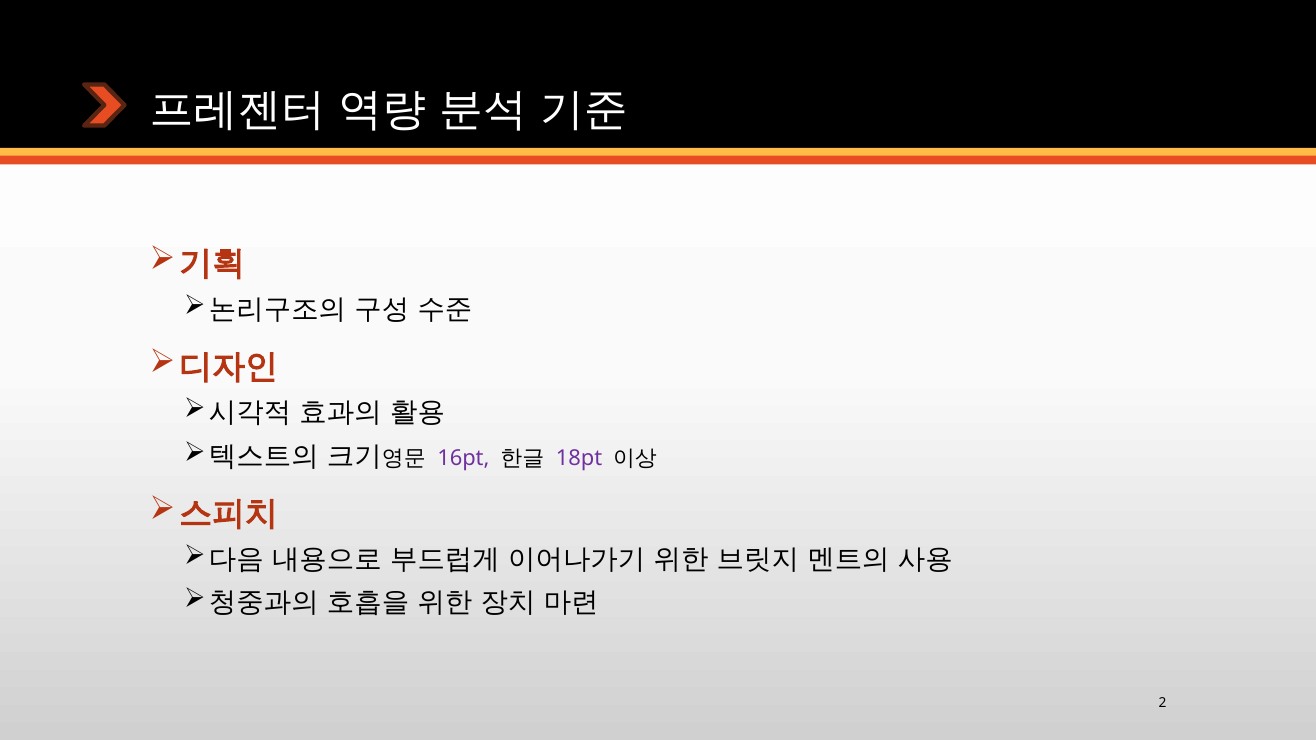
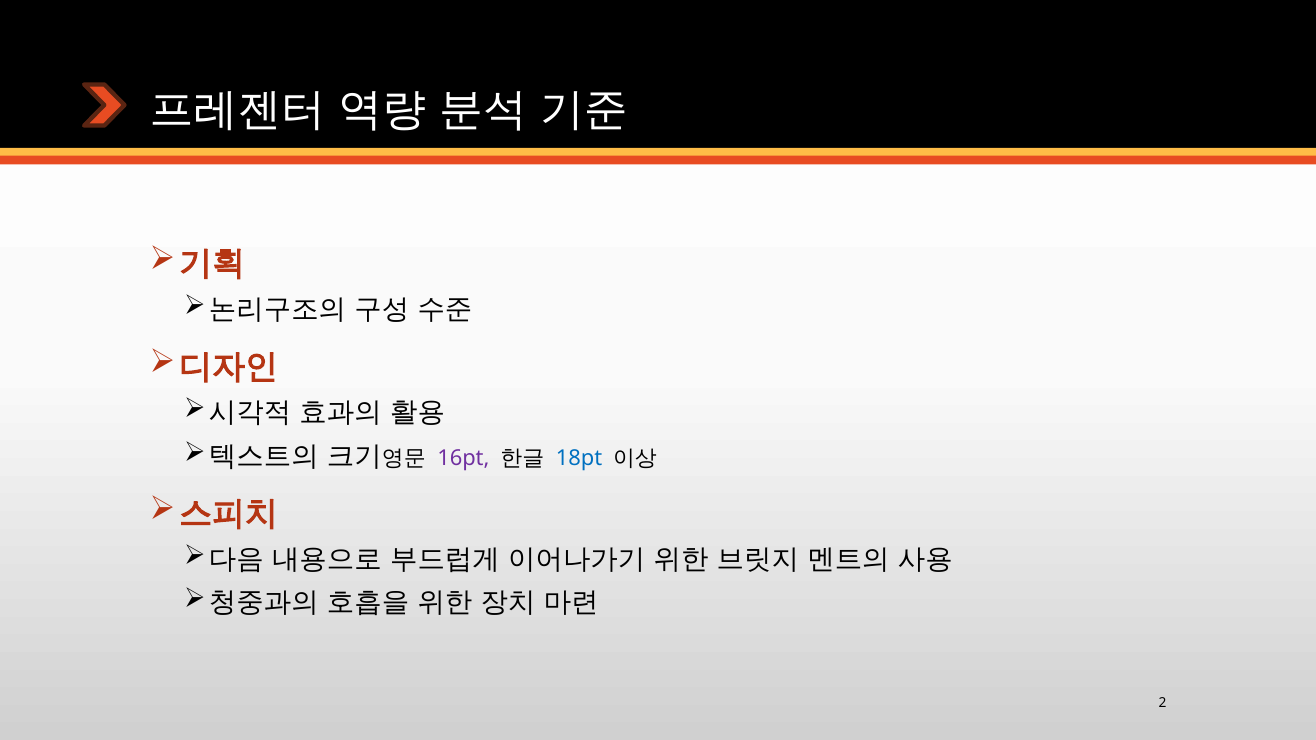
18pt colour: purple -> blue (579, 458)
